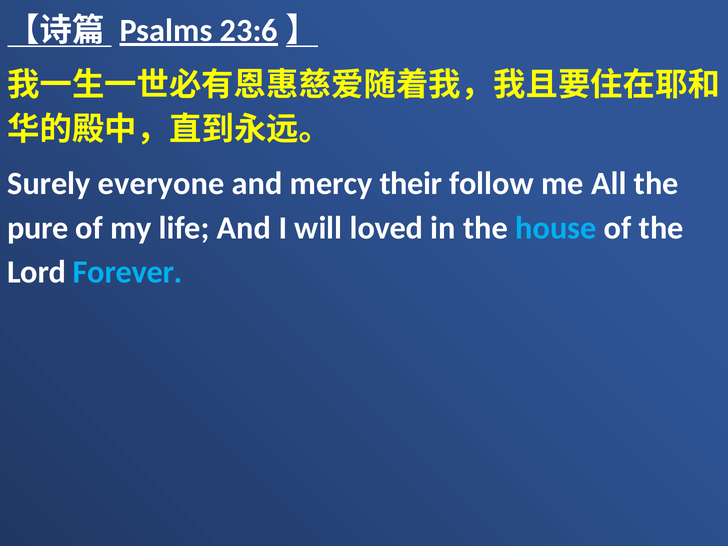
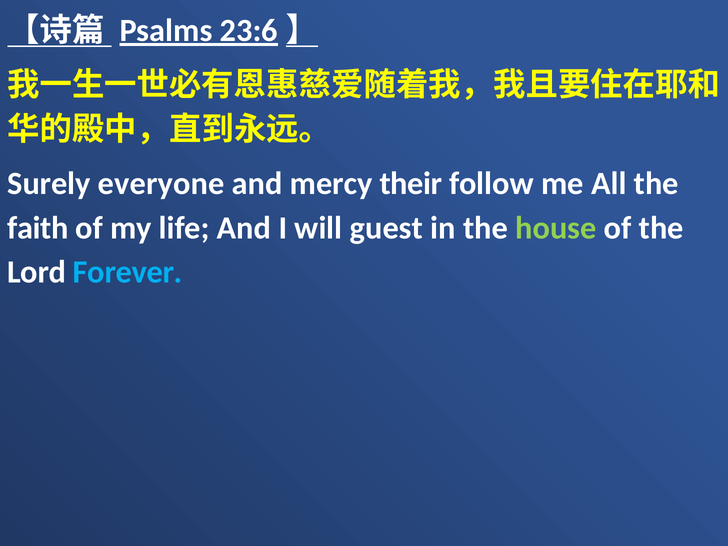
pure: pure -> faith (38, 228)
loved: loved -> guest (386, 228)
house colour: light blue -> light green (556, 228)
